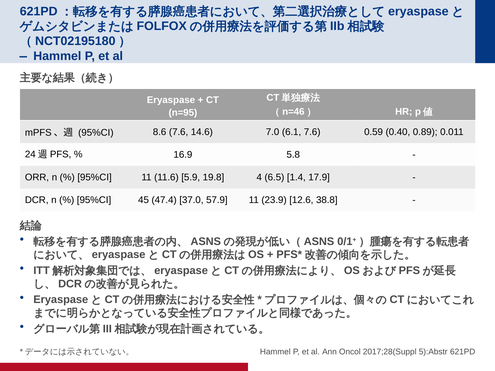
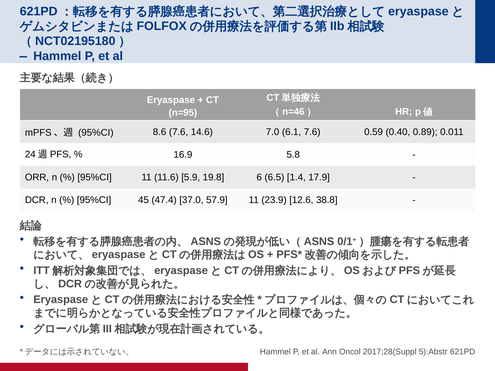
4: 4 -> 6 (259, 177)
